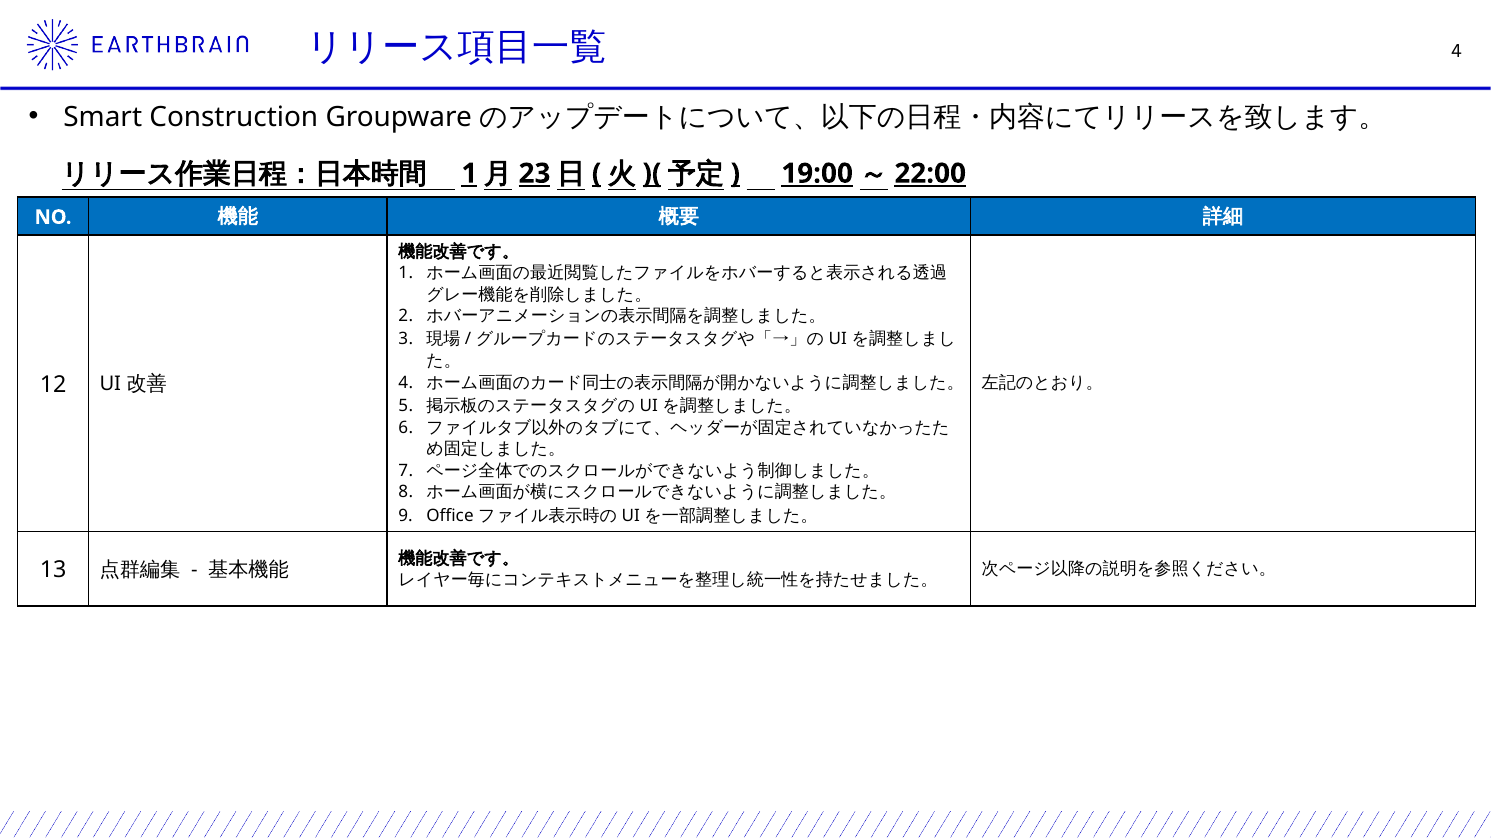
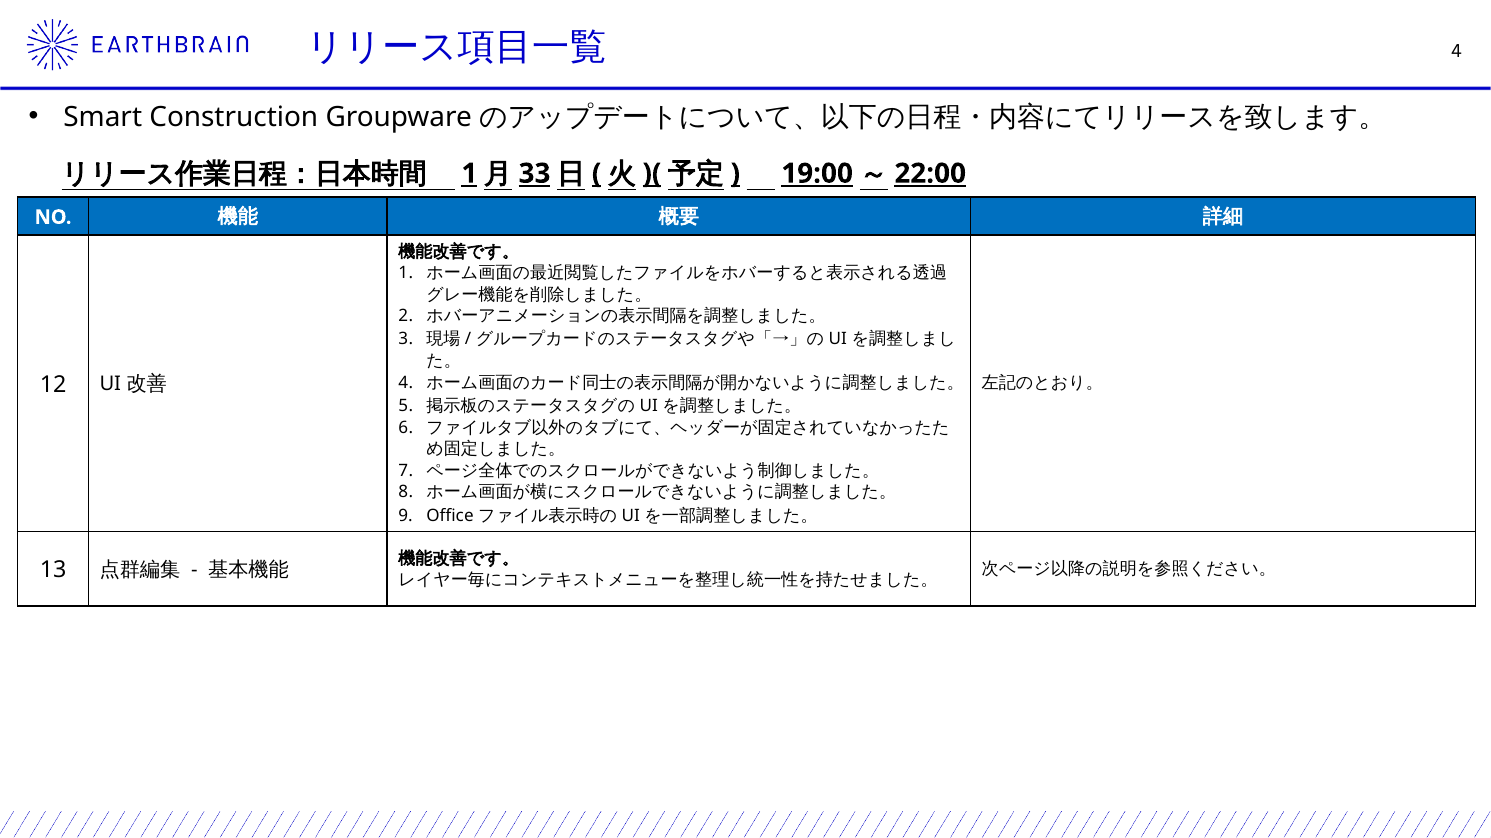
23: 23 -> 33 (535, 174)
